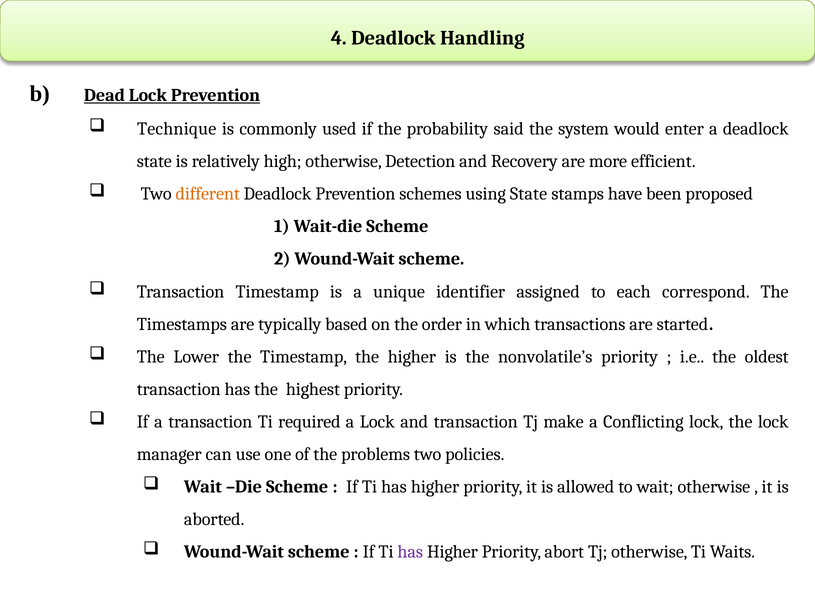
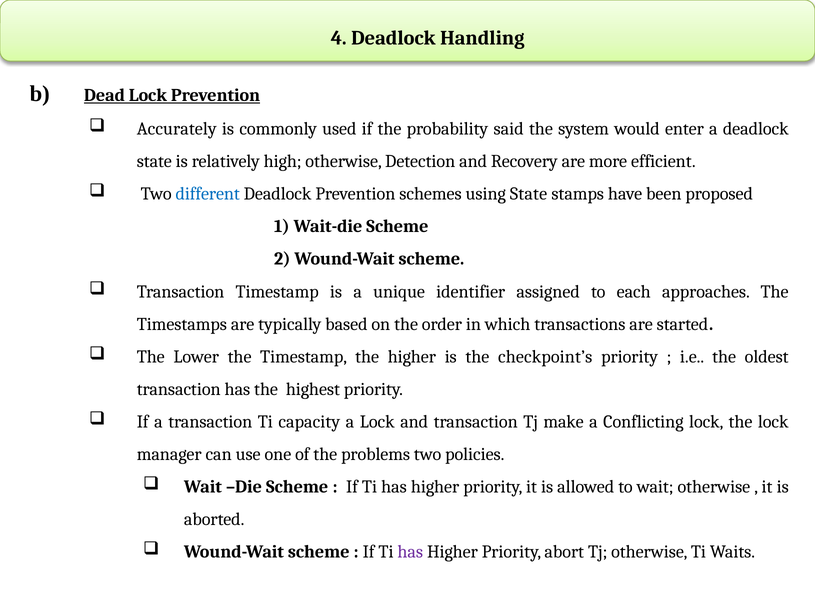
Technique: Technique -> Accurately (177, 129)
different colour: orange -> blue (208, 194)
correspond: correspond -> approaches (706, 292)
nonvolatile’s: nonvolatile’s -> checkpoint’s (545, 357)
required: required -> capacity (309, 422)
